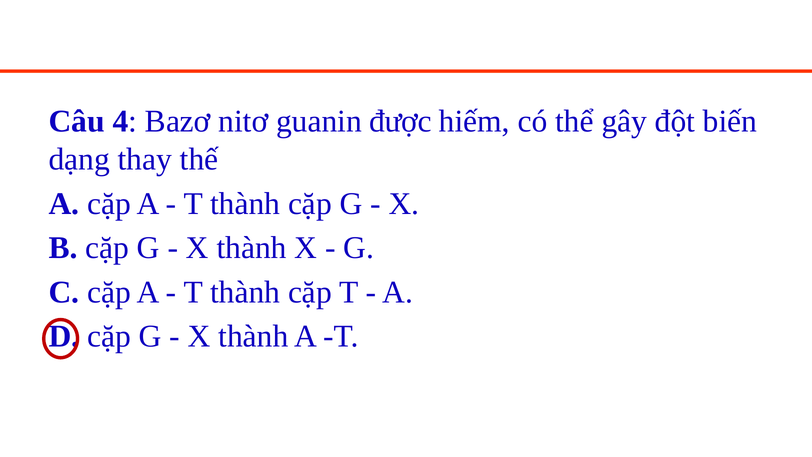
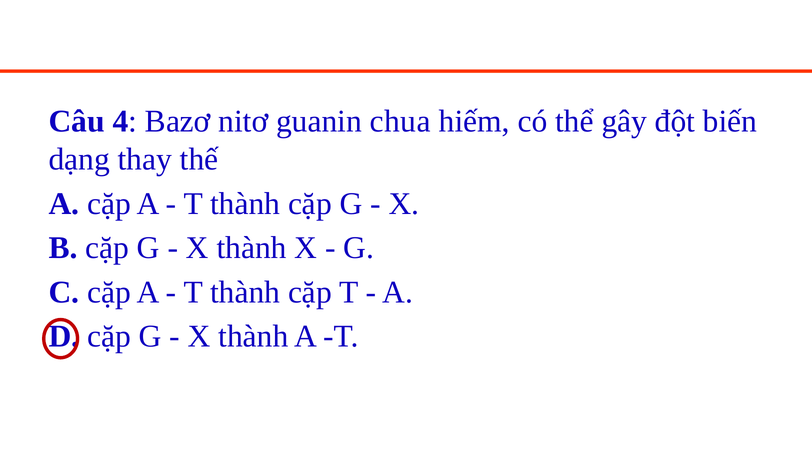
được: được -> chua (400, 121)
